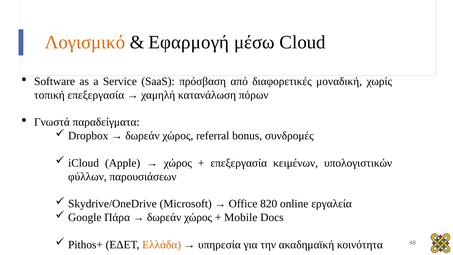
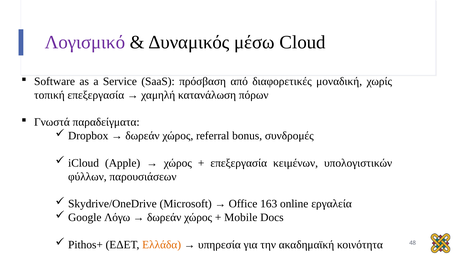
Λογισμικό colour: orange -> purple (85, 42)
Εφαρμογή: Εφαρμογή -> Δυναμικός (189, 42)
820: 820 -> 163 (269, 204)
Πάρα: Πάρα -> Λόγω (117, 217)
